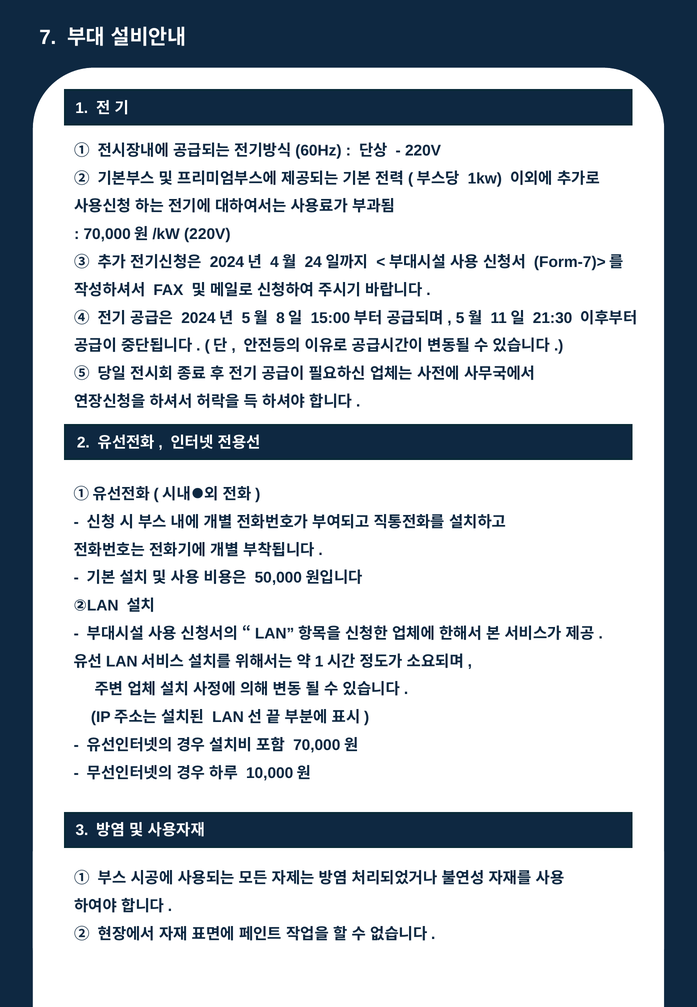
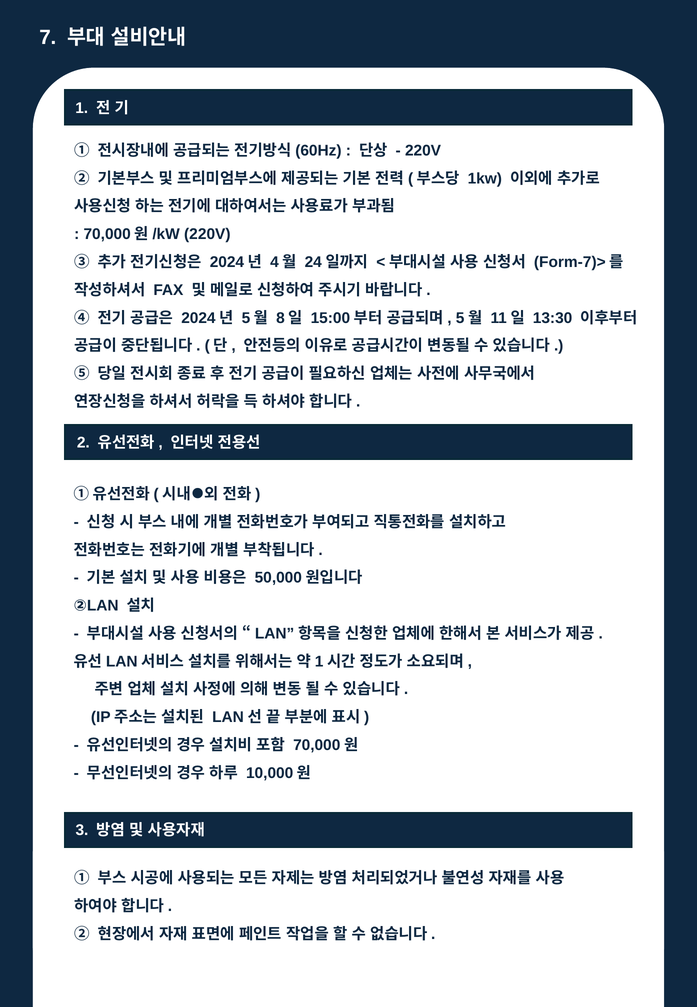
21:30: 21:30 -> 13:30 (553, 318)
